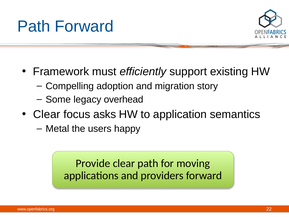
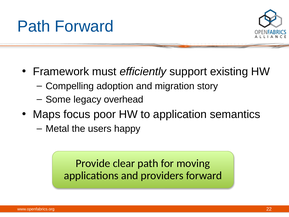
Clear: Clear -> Maps (47, 114)
asks: asks -> poor (105, 114)
